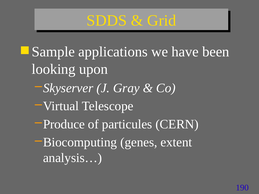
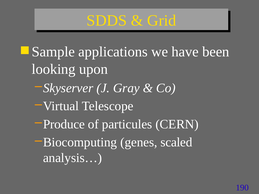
extent: extent -> scaled (176, 142)
